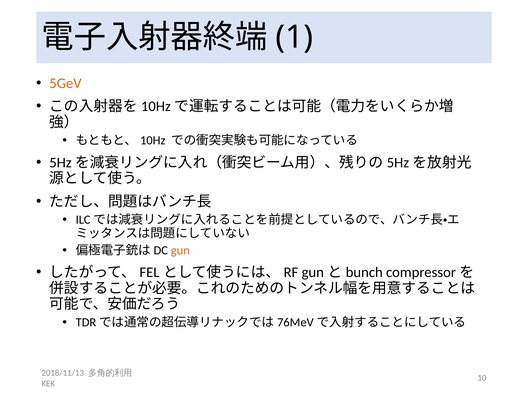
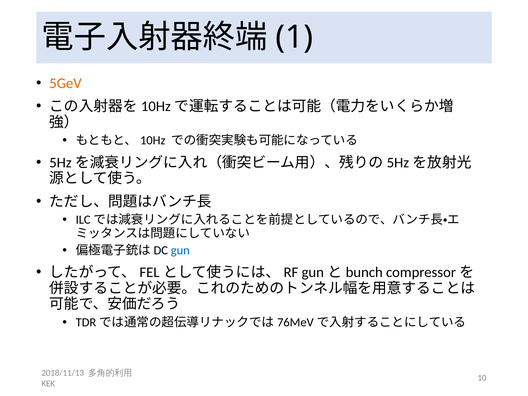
gun colour: orange -> blue (180, 250)
